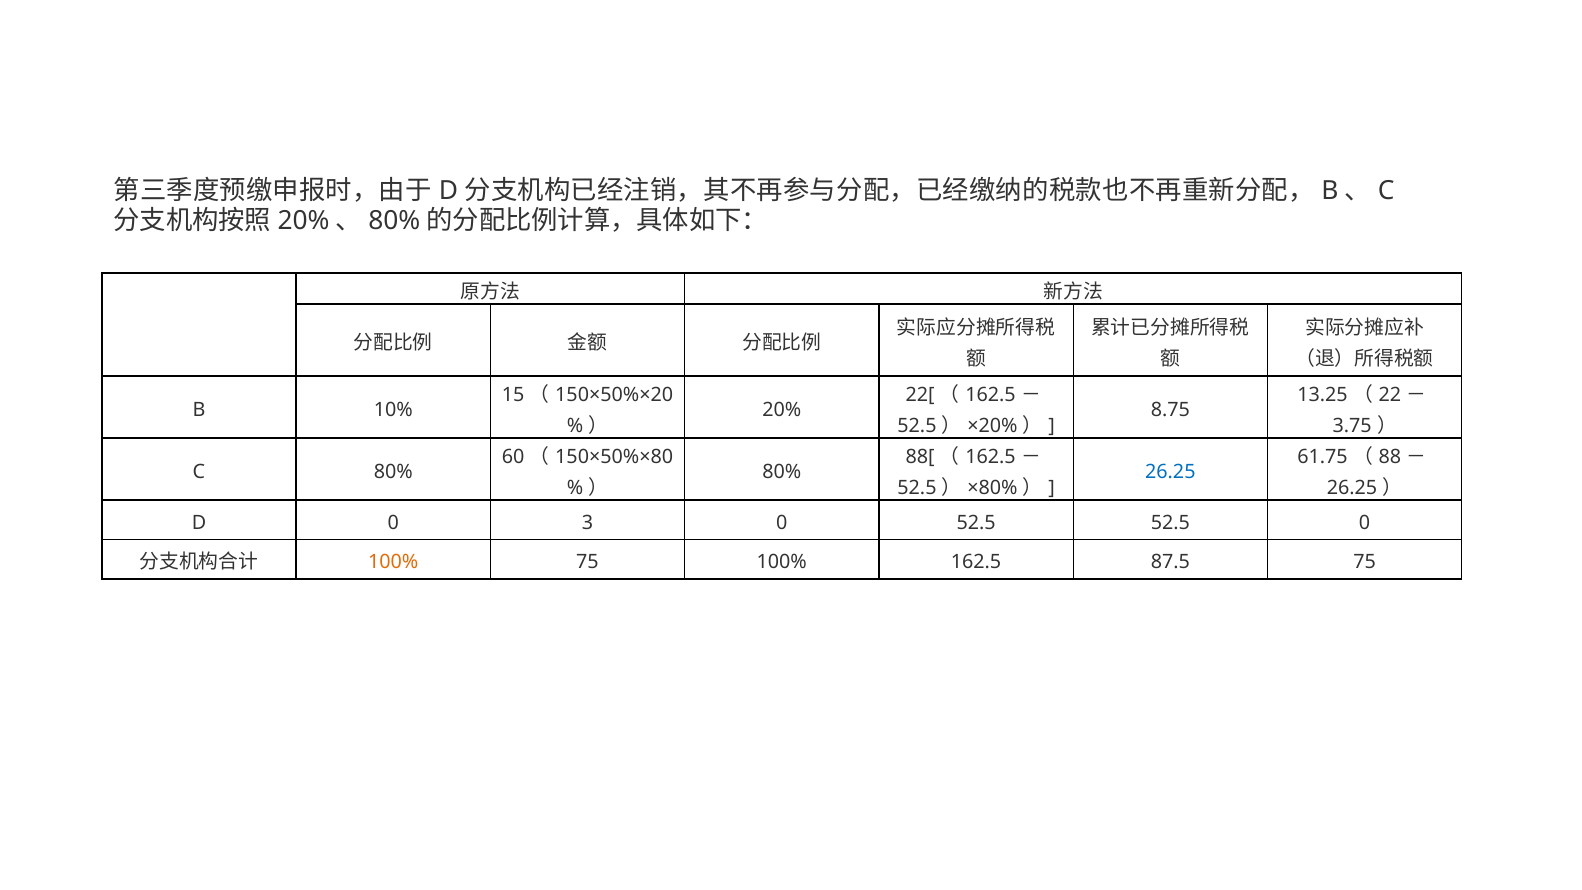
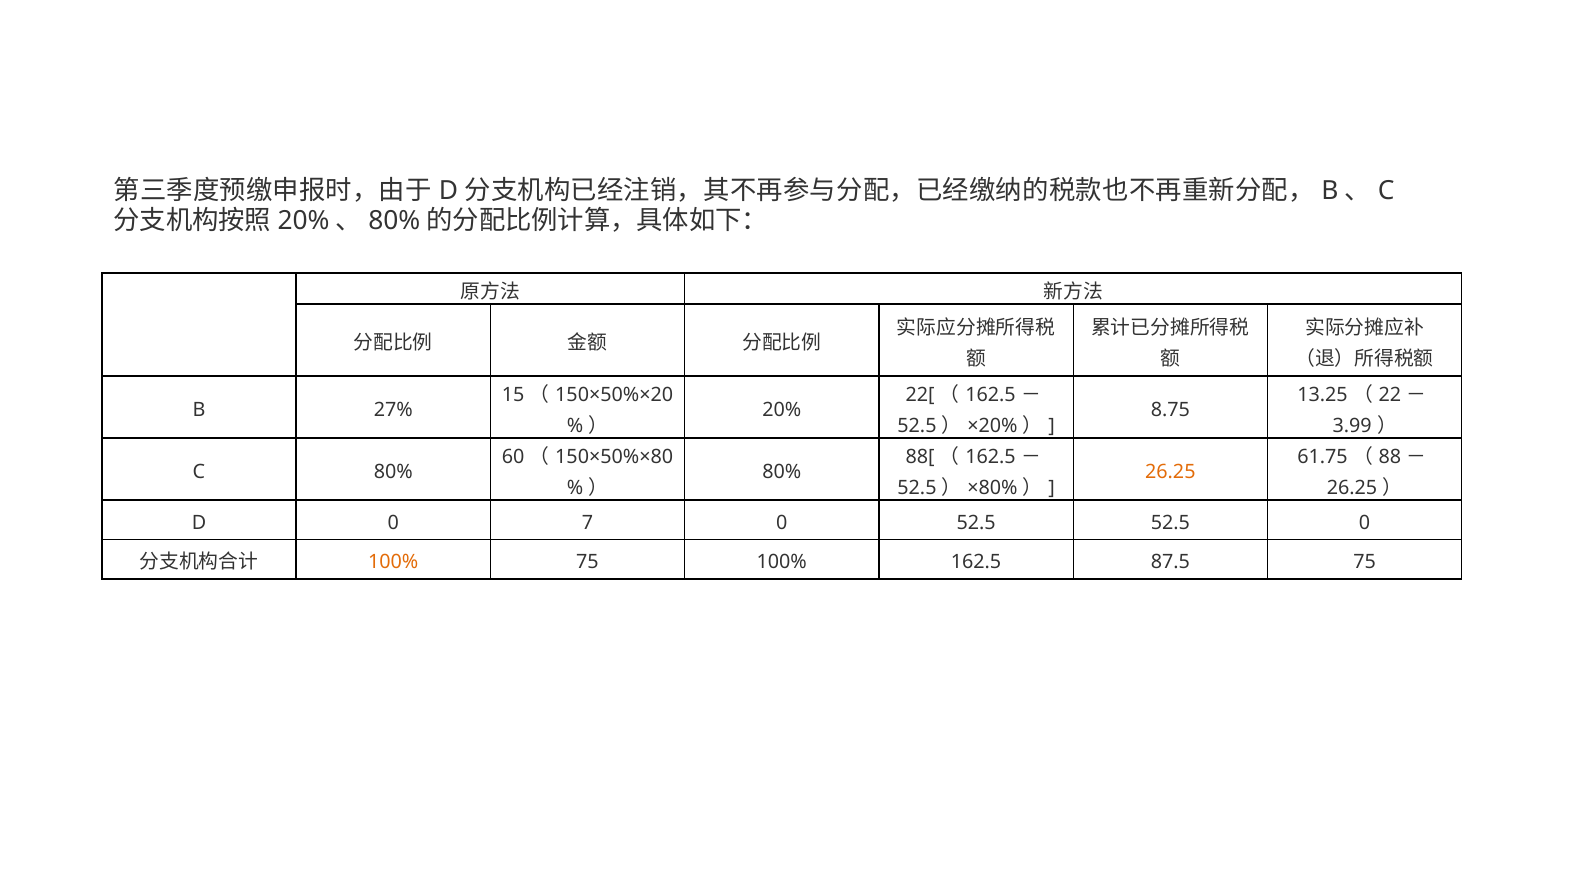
10%: 10% -> 27% (393, 410)
3.75: 3.75 -> 3.99 (1352, 426)
26.25 colour: blue -> orange (1170, 472)
3: 3 -> 7 (588, 523)
